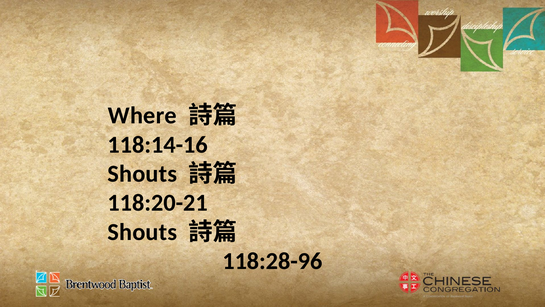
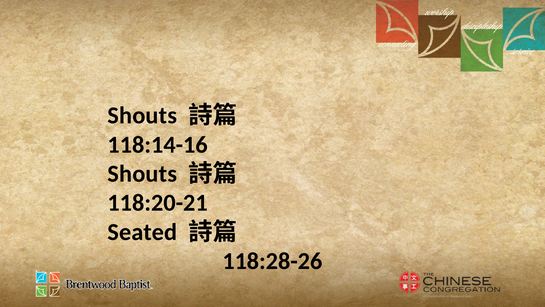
Where: Where -> Shouts (142, 115)
Shouts: Shouts -> Seated (142, 232)
118:28-96: 118:28-96 -> 118:28-26 (272, 261)
